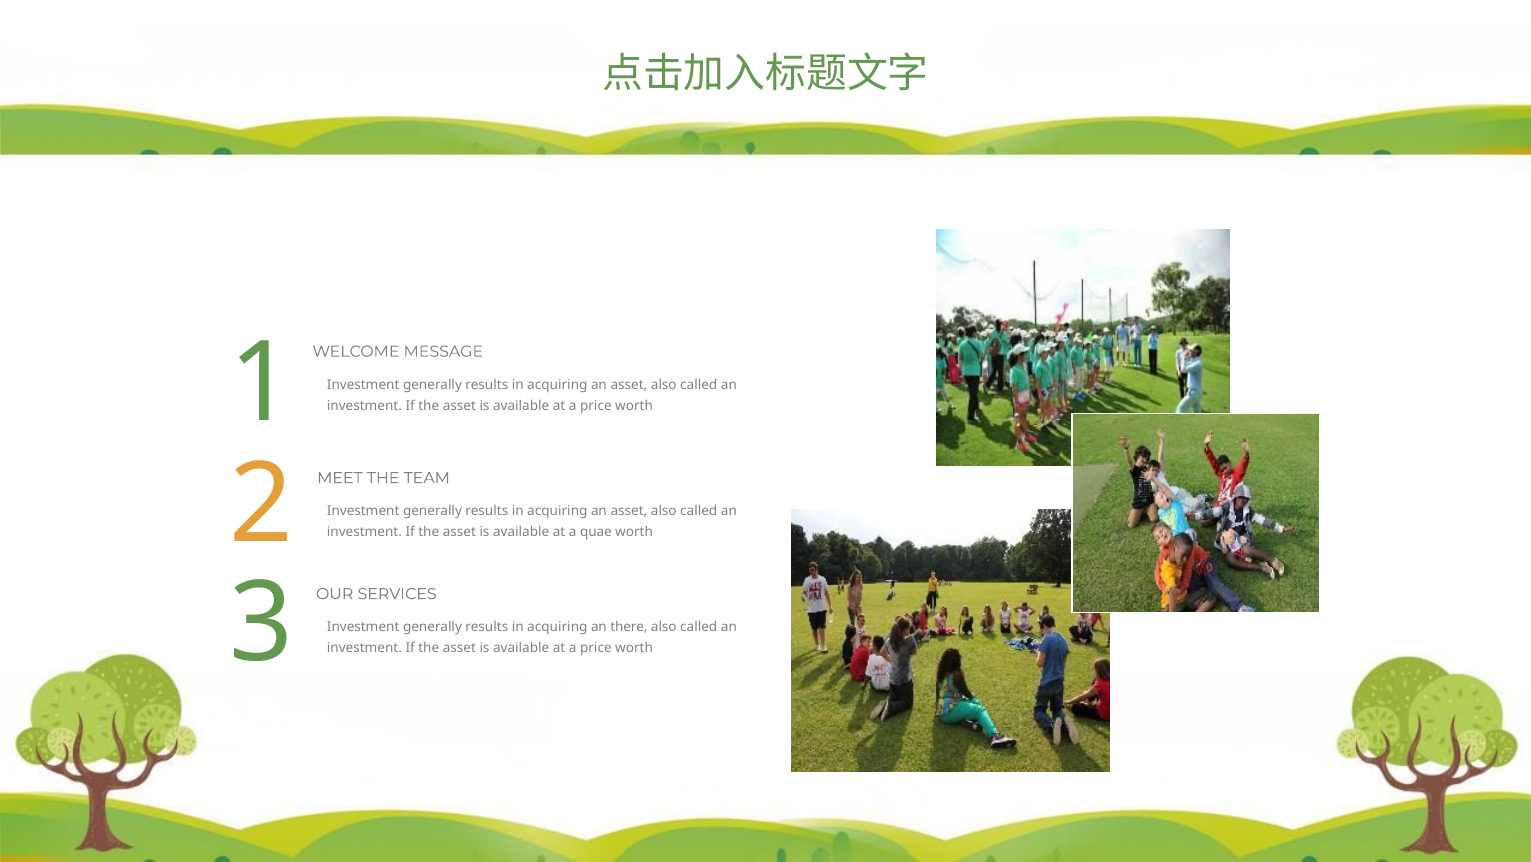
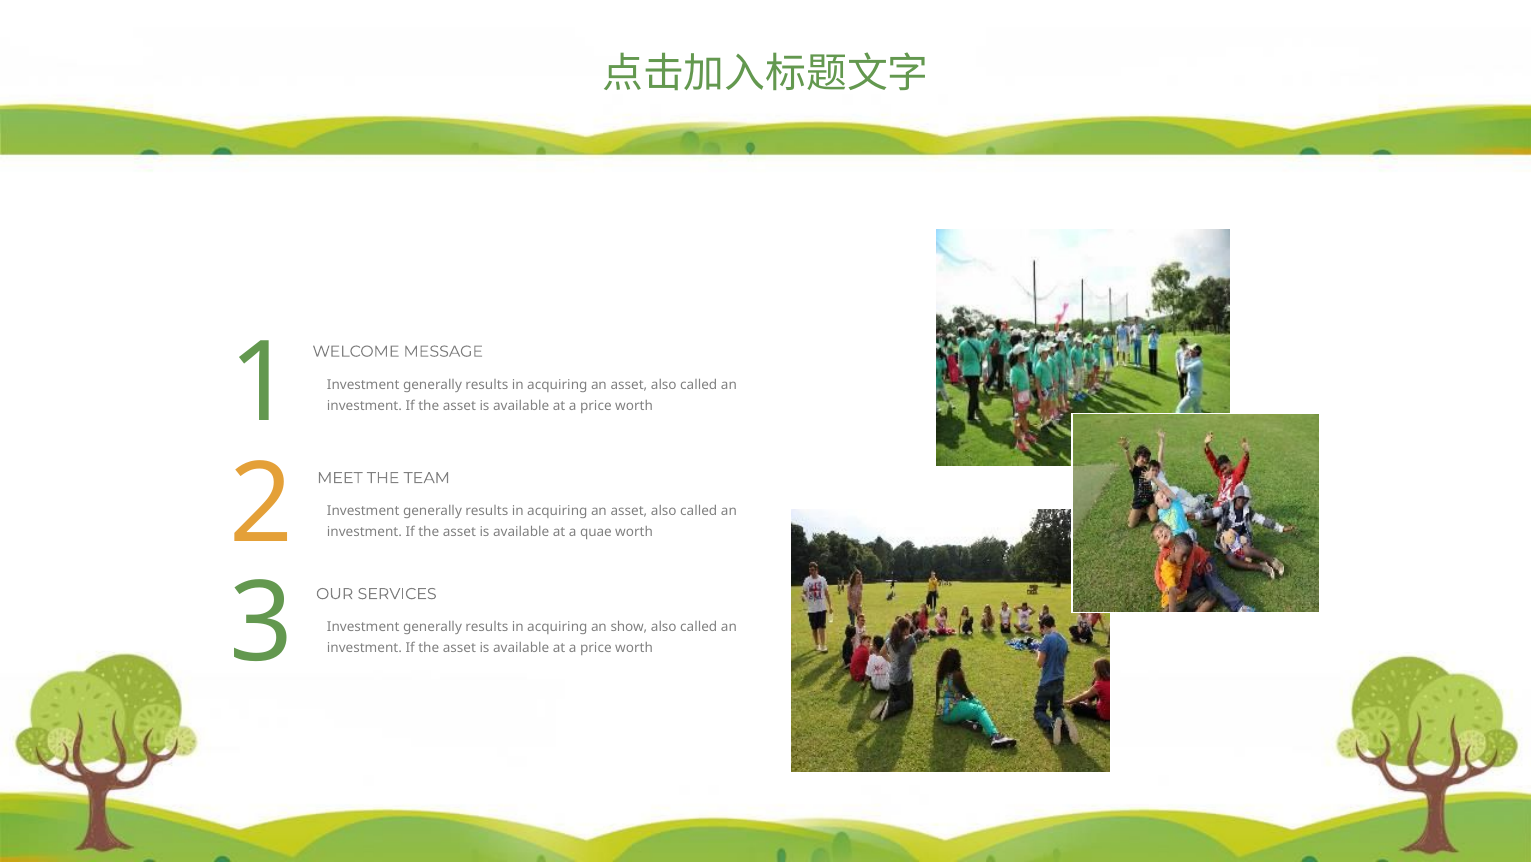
there: there -> show (629, 627)
